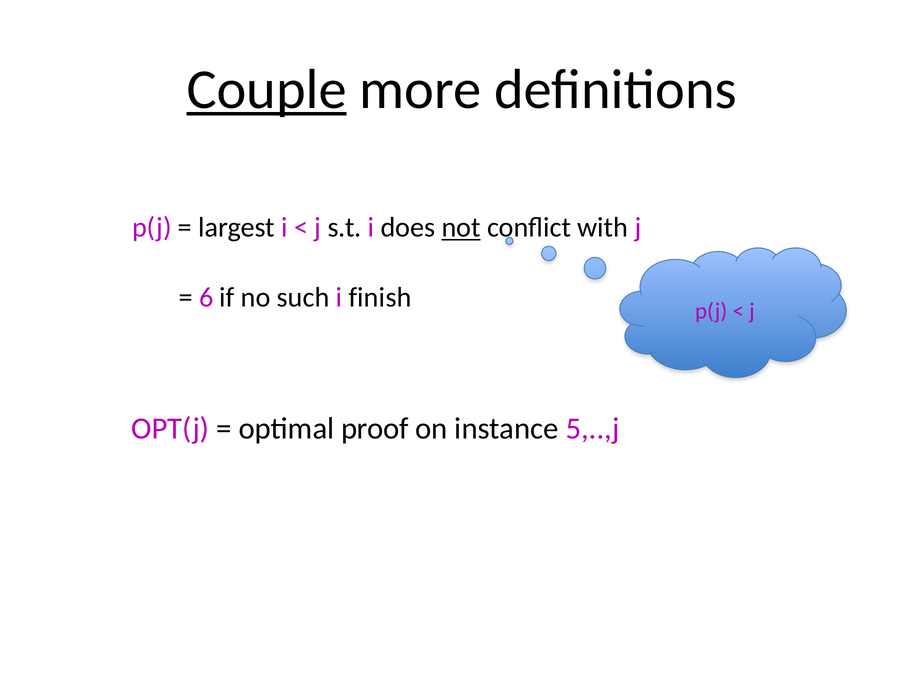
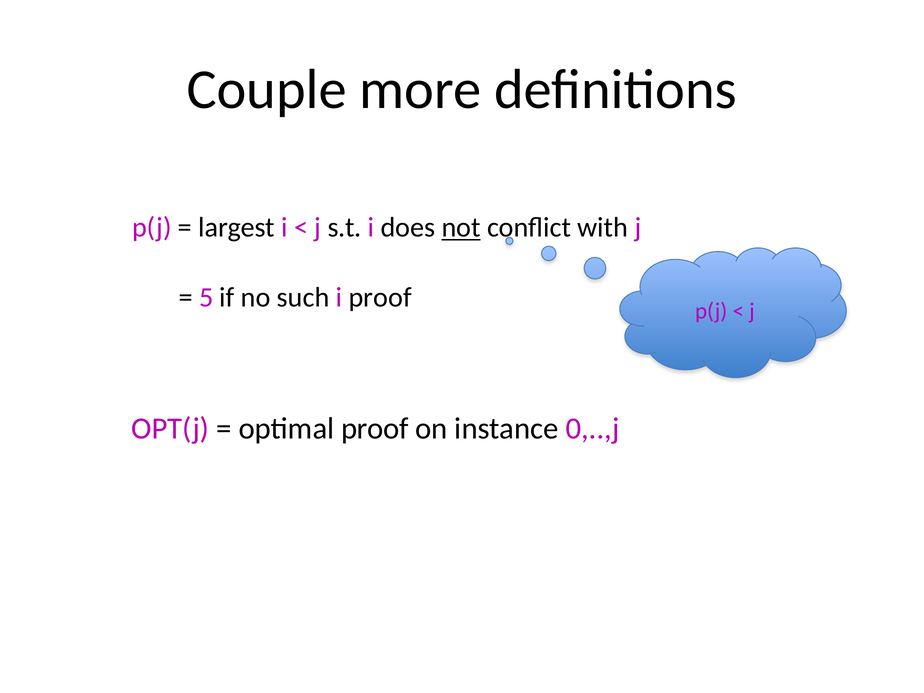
Couple underline: present -> none (267, 89)
6: 6 -> 5 (206, 297)
i finish: finish -> proof (380, 297)
5,..,j: 5,..,j -> 0,..,j (593, 429)
